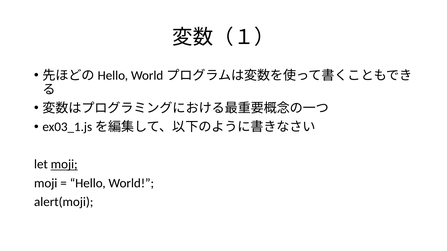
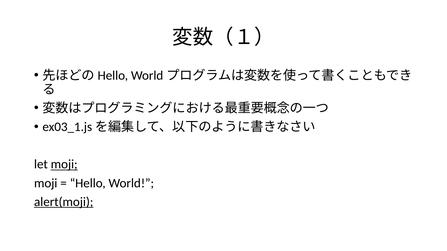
alert(moji underline: none -> present (64, 202)
